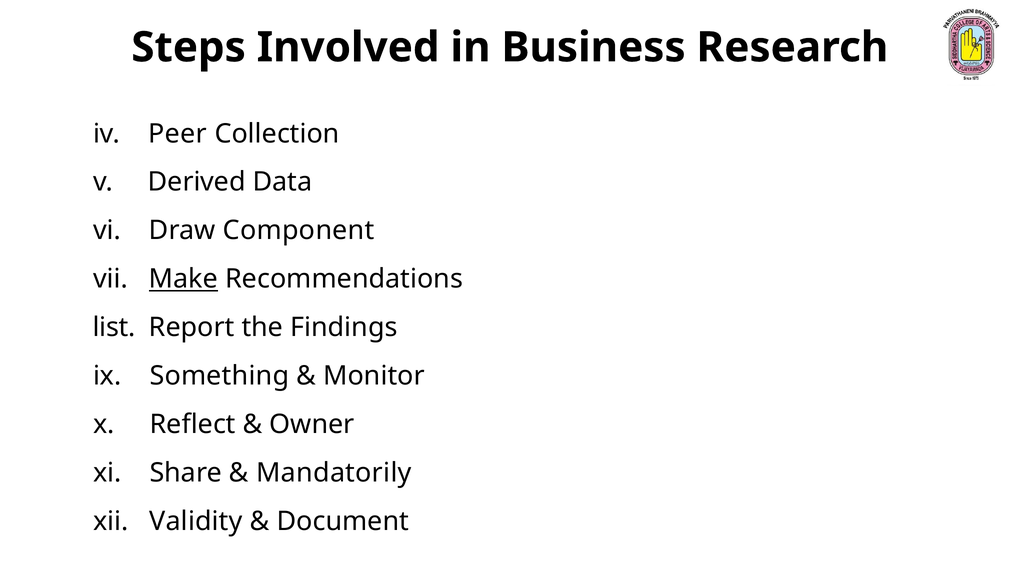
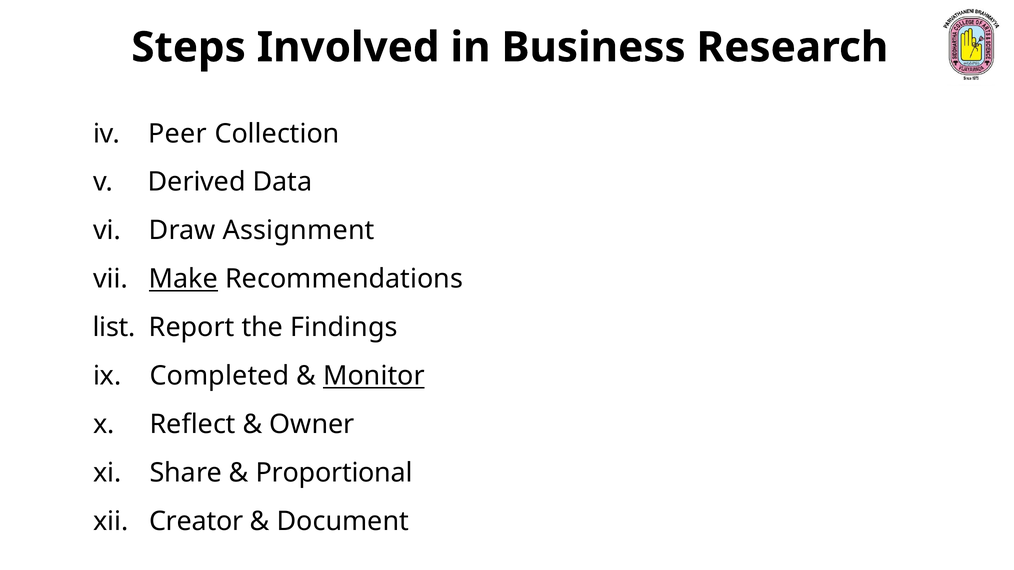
Component: Component -> Assignment (299, 231)
Something: Something -> Completed (219, 376)
Monitor underline: none -> present (374, 376)
Mandatorily: Mandatorily -> Proportional (334, 473)
Validity: Validity -> Creator (196, 522)
